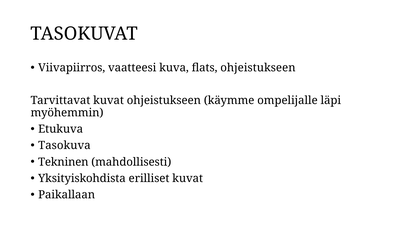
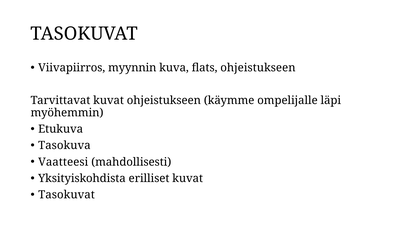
vaatteesi: vaatteesi -> myynnin (132, 68)
Tekninen: Tekninen -> Vaatteesi (63, 162)
Paikallaan: Paikallaan -> Tasokuvat (67, 195)
